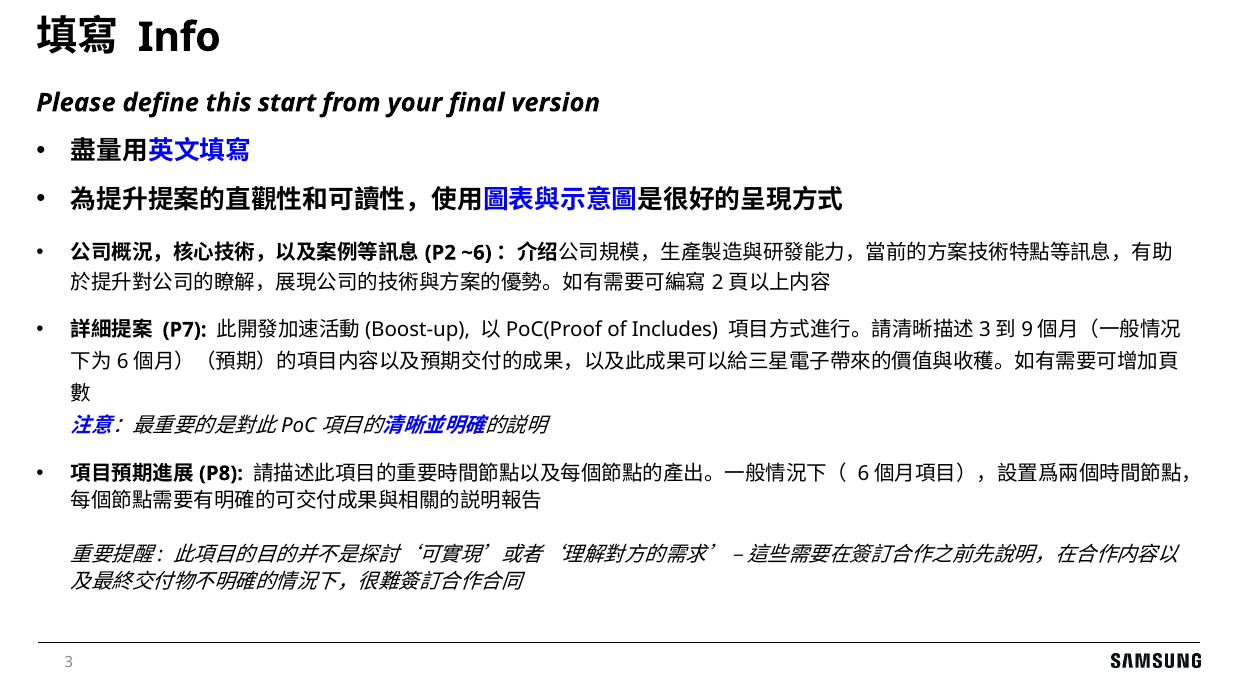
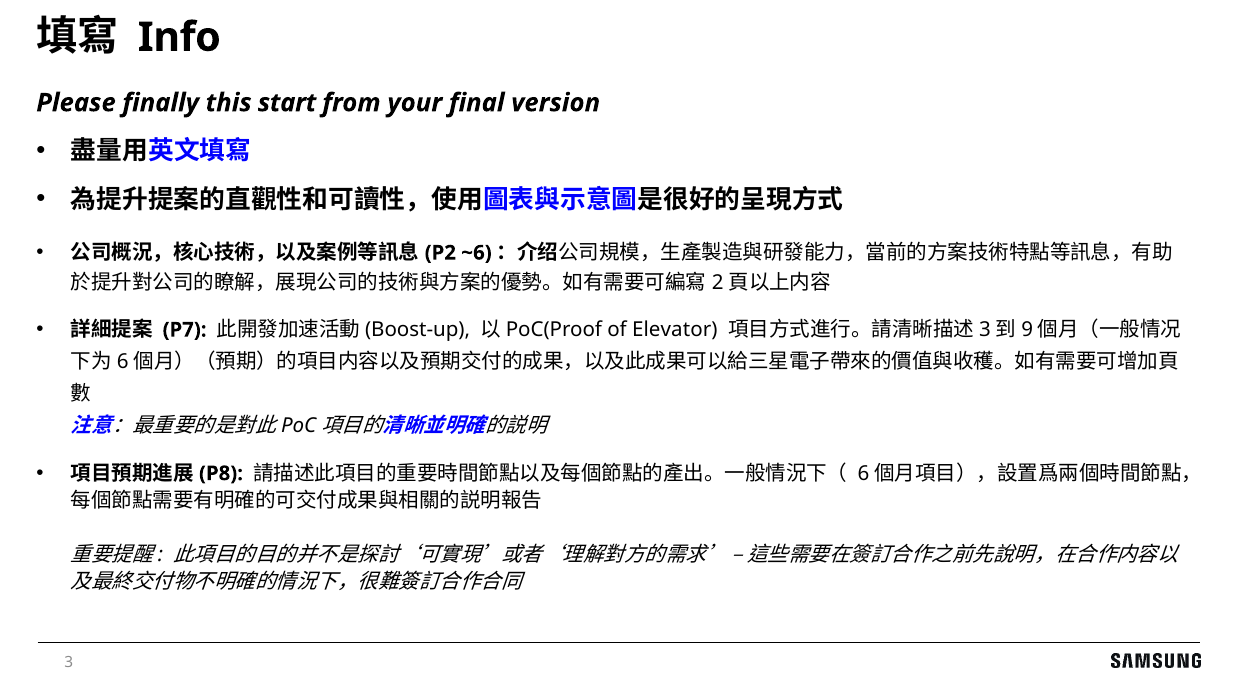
define: define -> finally (161, 103)
Includes: Includes -> Elevator (675, 330)
